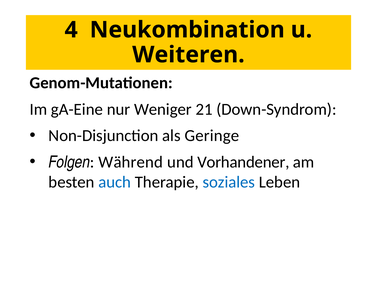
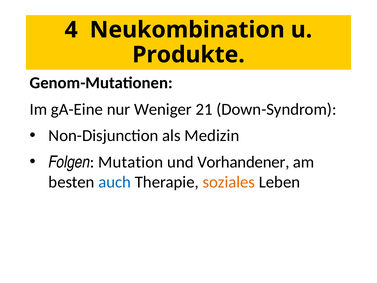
Weiteren: Weiteren -> Produkte (188, 55)
Geringe: Geringe -> Medizin (212, 136)
Während: Während -> Mutation (131, 162)
soziales colour: blue -> orange (229, 182)
